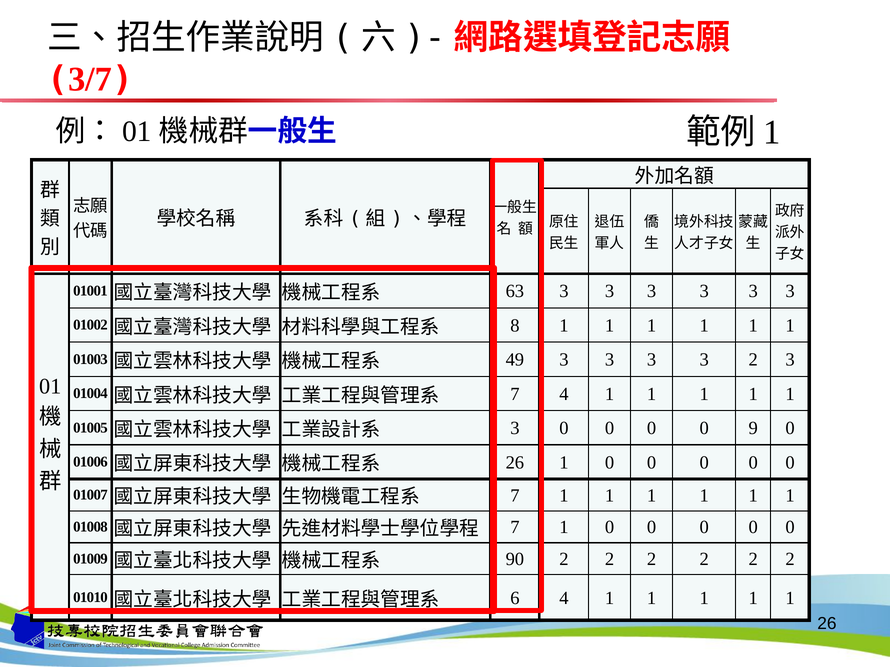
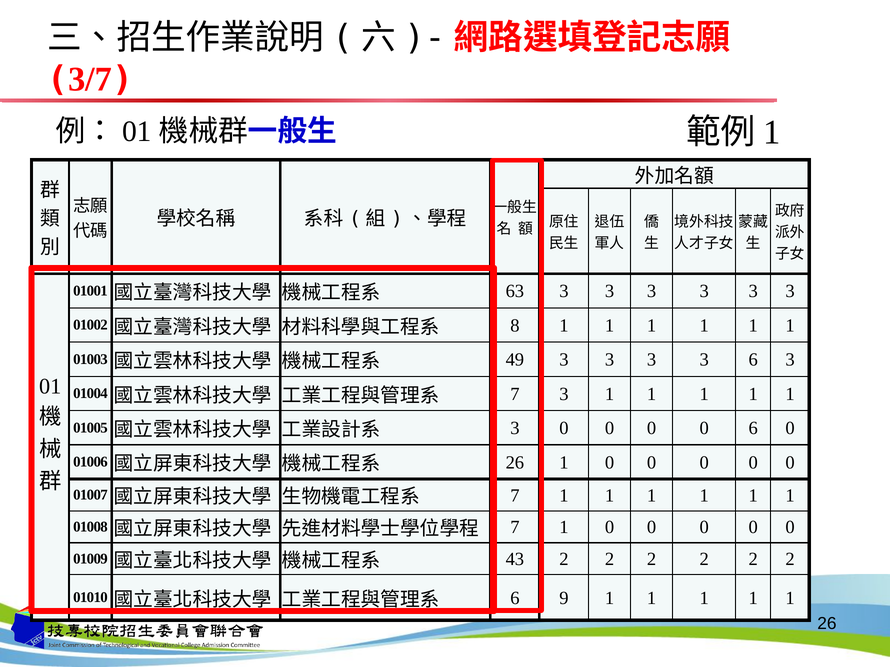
3 2: 2 -> 6 (753, 360)
7 4: 4 -> 3 (564, 394)
0 9: 9 -> 6 (753, 429)
90: 90 -> 43 (515, 560)
6 4: 4 -> 9 (564, 598)
